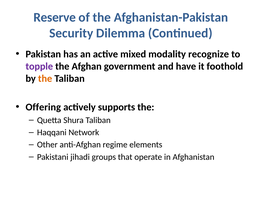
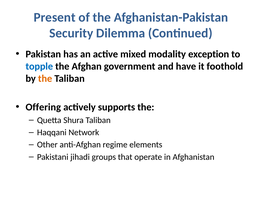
Reserve: Reserve -> Present (55, 17)
recognize: recognize -> exception (209, 54)
topple colour: purple -> blue (39, 66)
